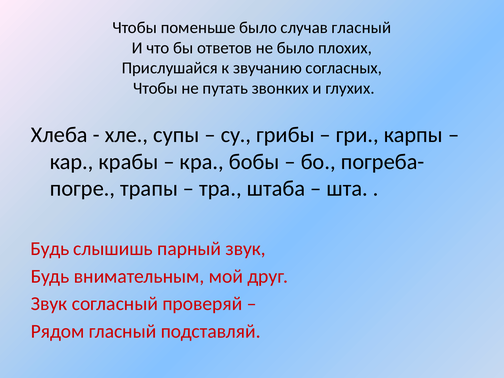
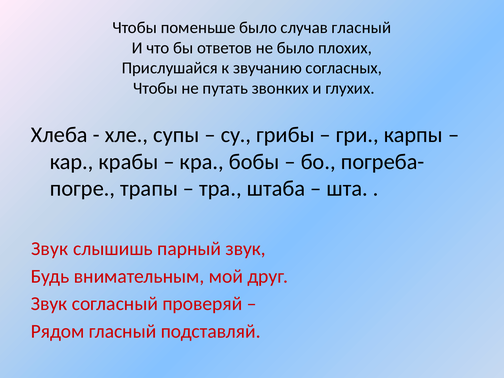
Будь: Будь -> Звук (50, 249)
